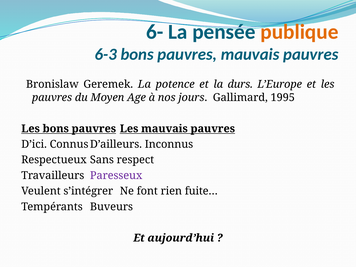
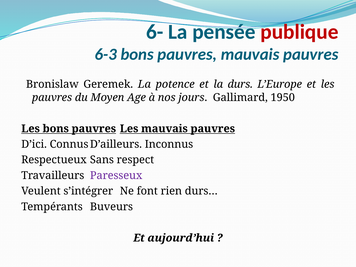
publique colour: orange -> red (299, 32)
1995: 1995 -> 1950 (283, 97)
fuite…: fuite… -> durs… (201, 191)
